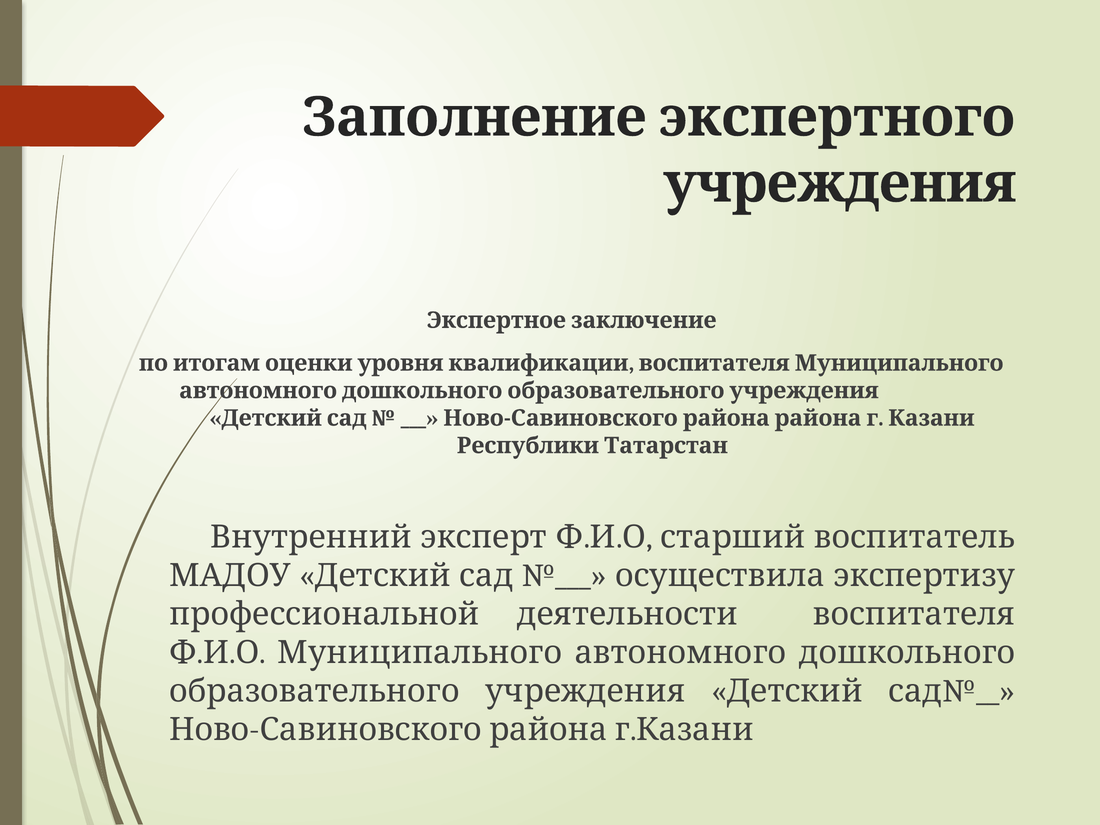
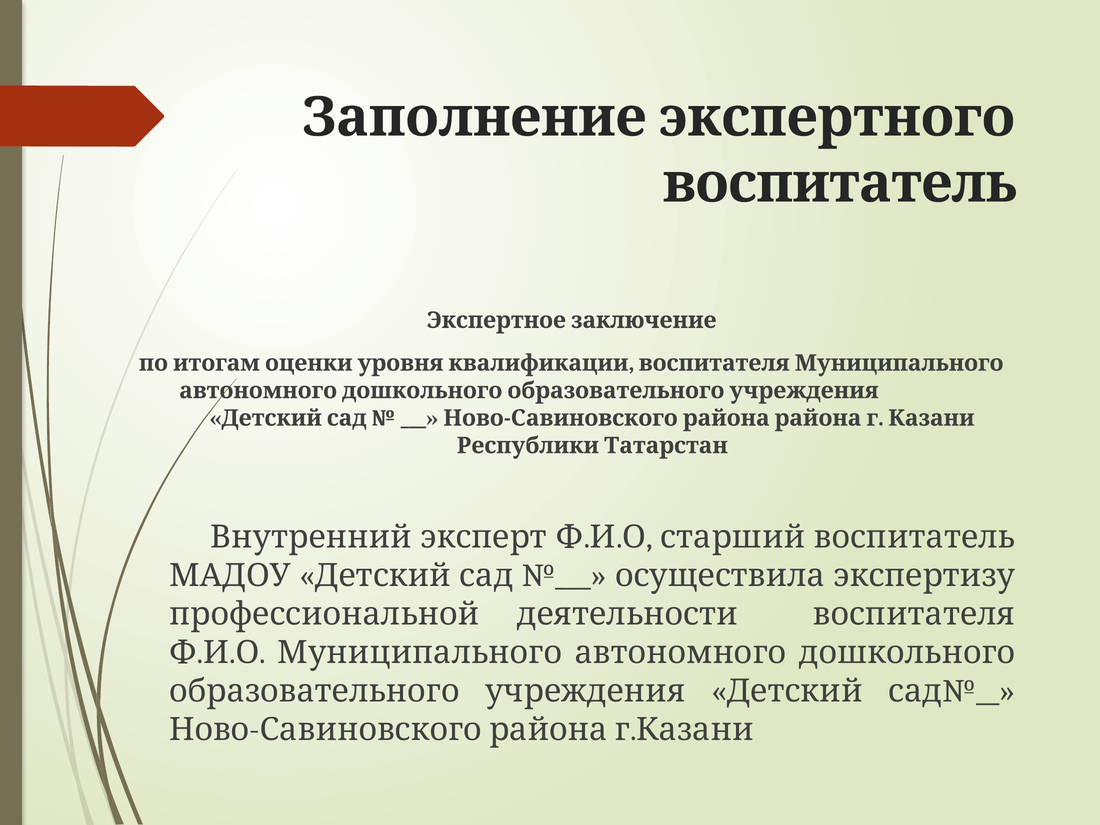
учреждения: учреждения -> воспитатель (840, 183)
